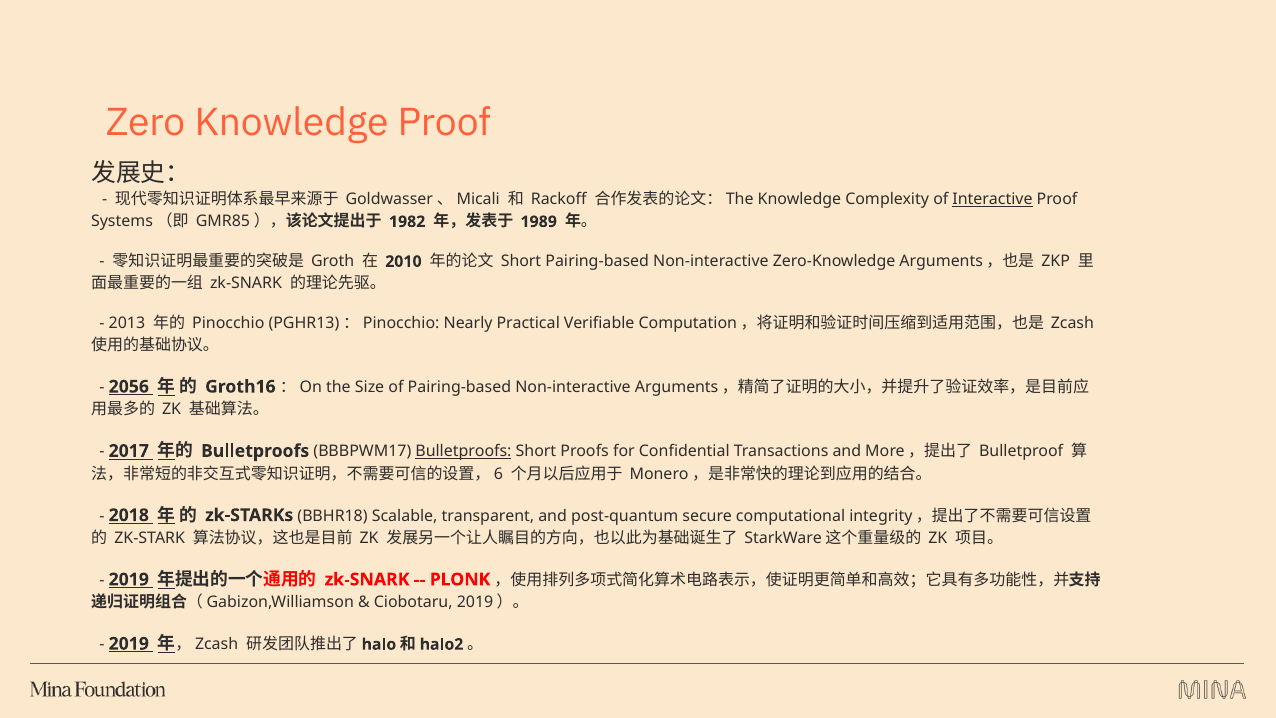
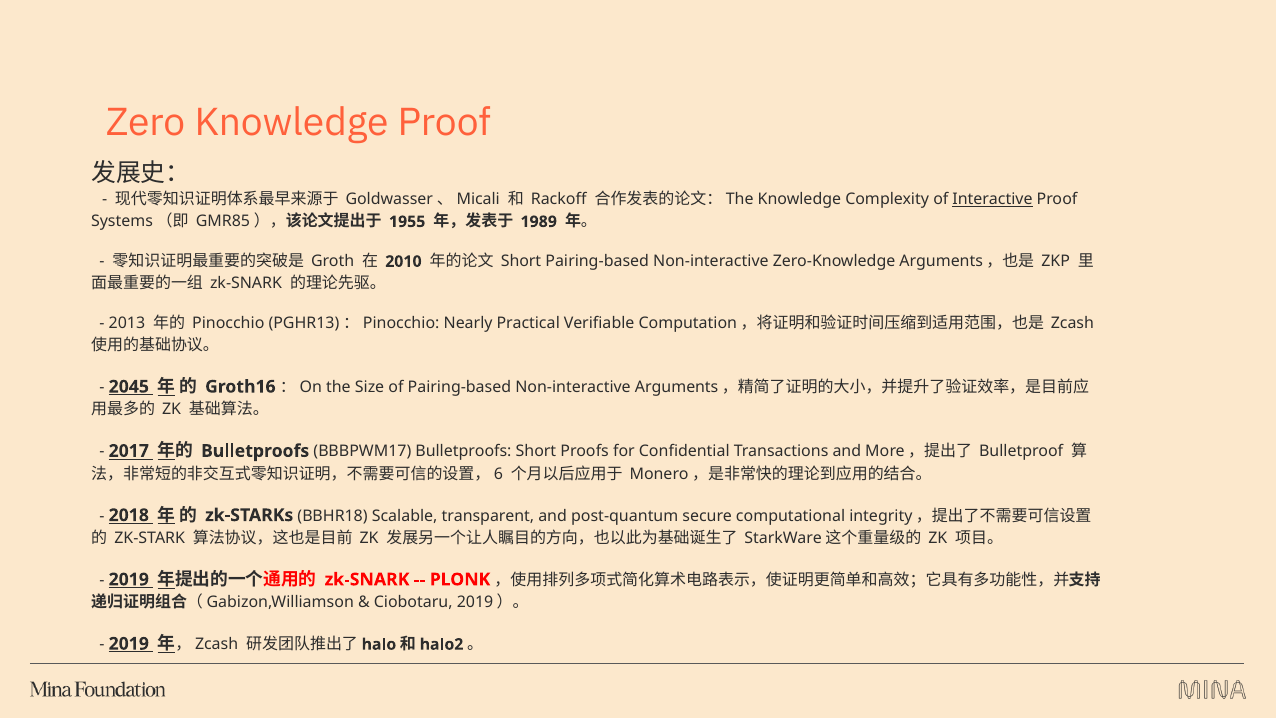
1982: 1982 -> 1955 (407, 222)
2056: 2056 -> 2045 (129, 387)
Bulletproofs underline: present -> none (463, 451)
